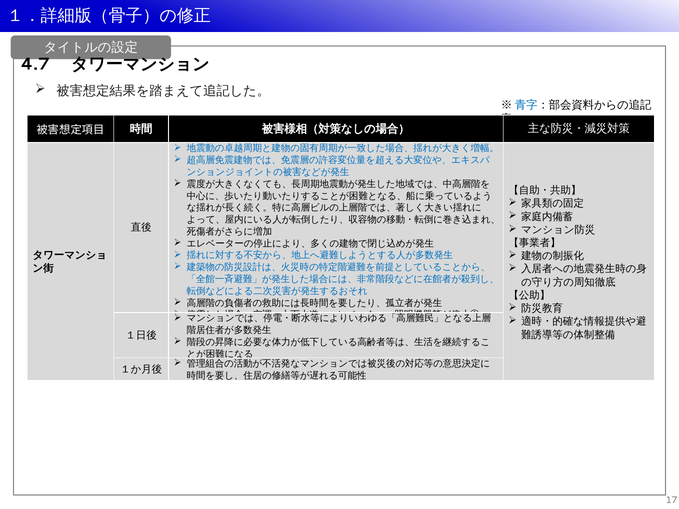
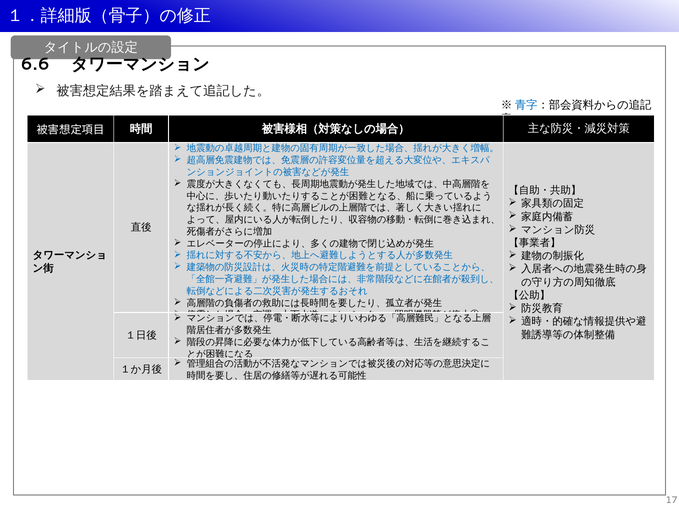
4.7: 4.7 -> 6.6 (35, 64)
